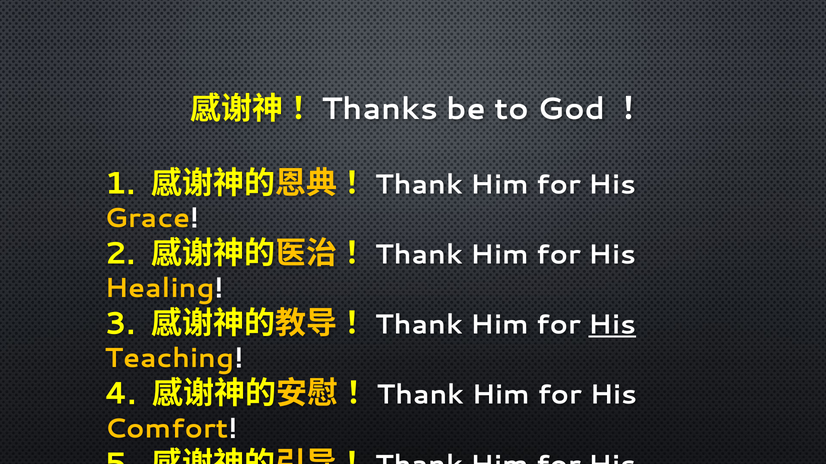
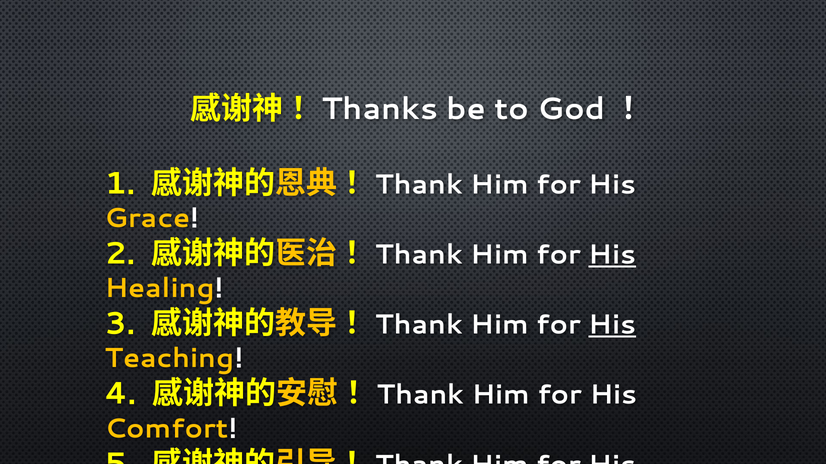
His underline: none -> present (612, 255)
